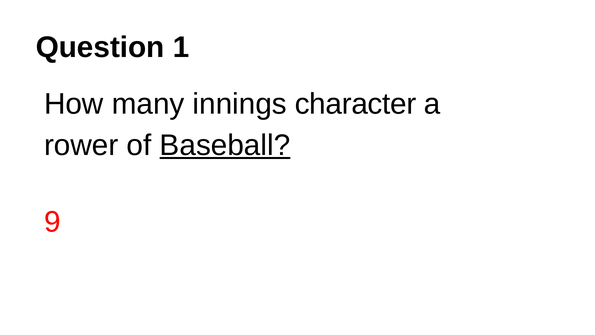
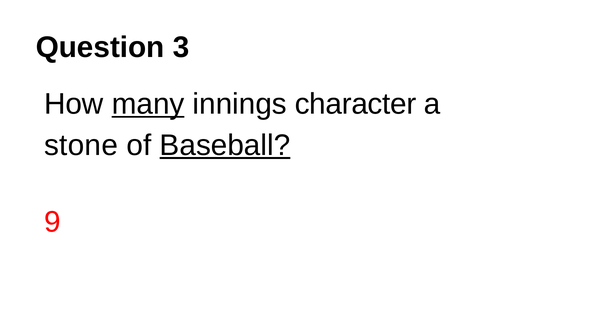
1: 1 -> 3 (181, 47)
many underline: none -> present (148, 104)
rower: rower -> stone (81, 145)
